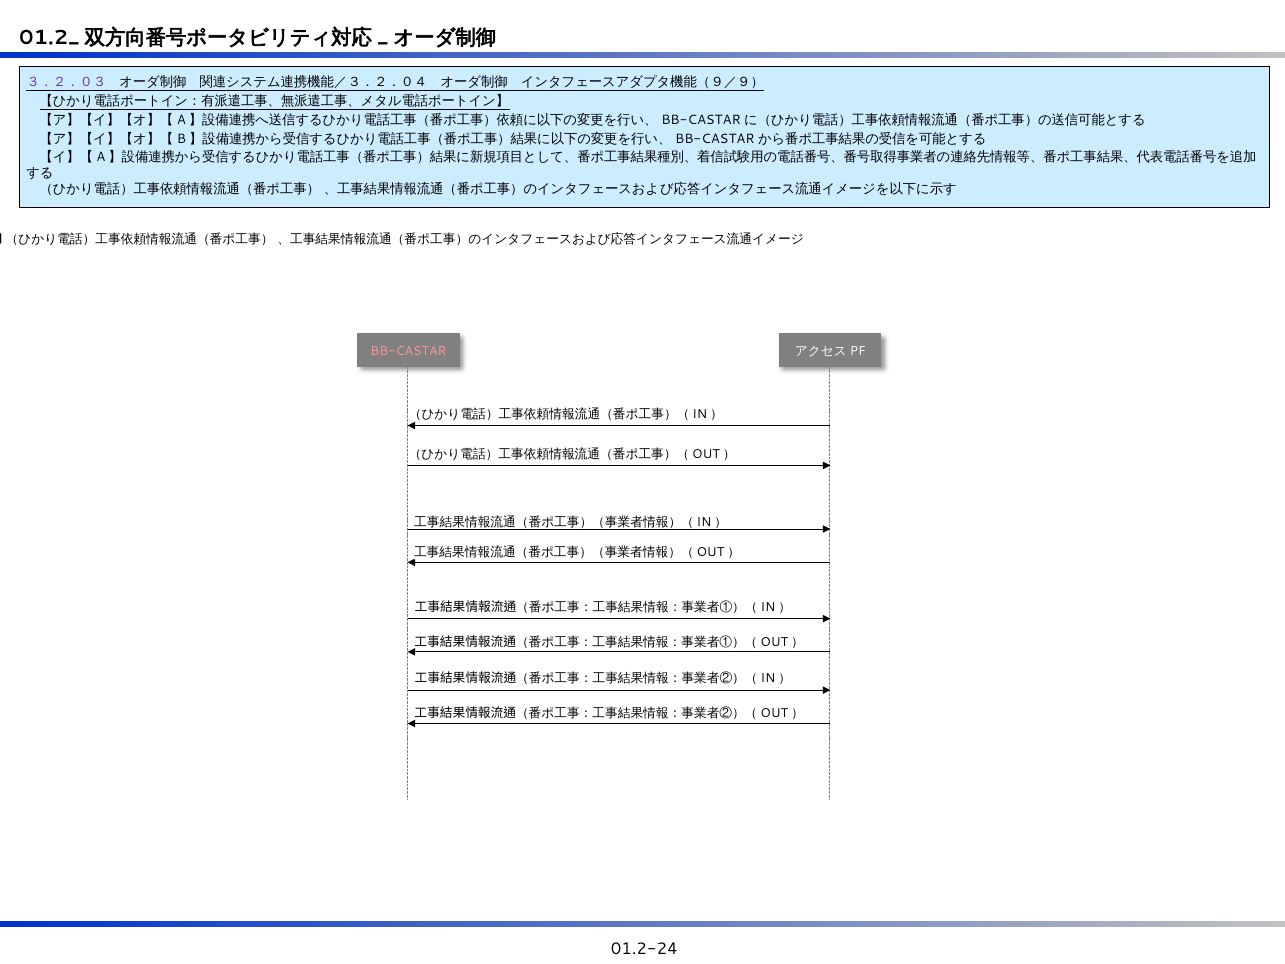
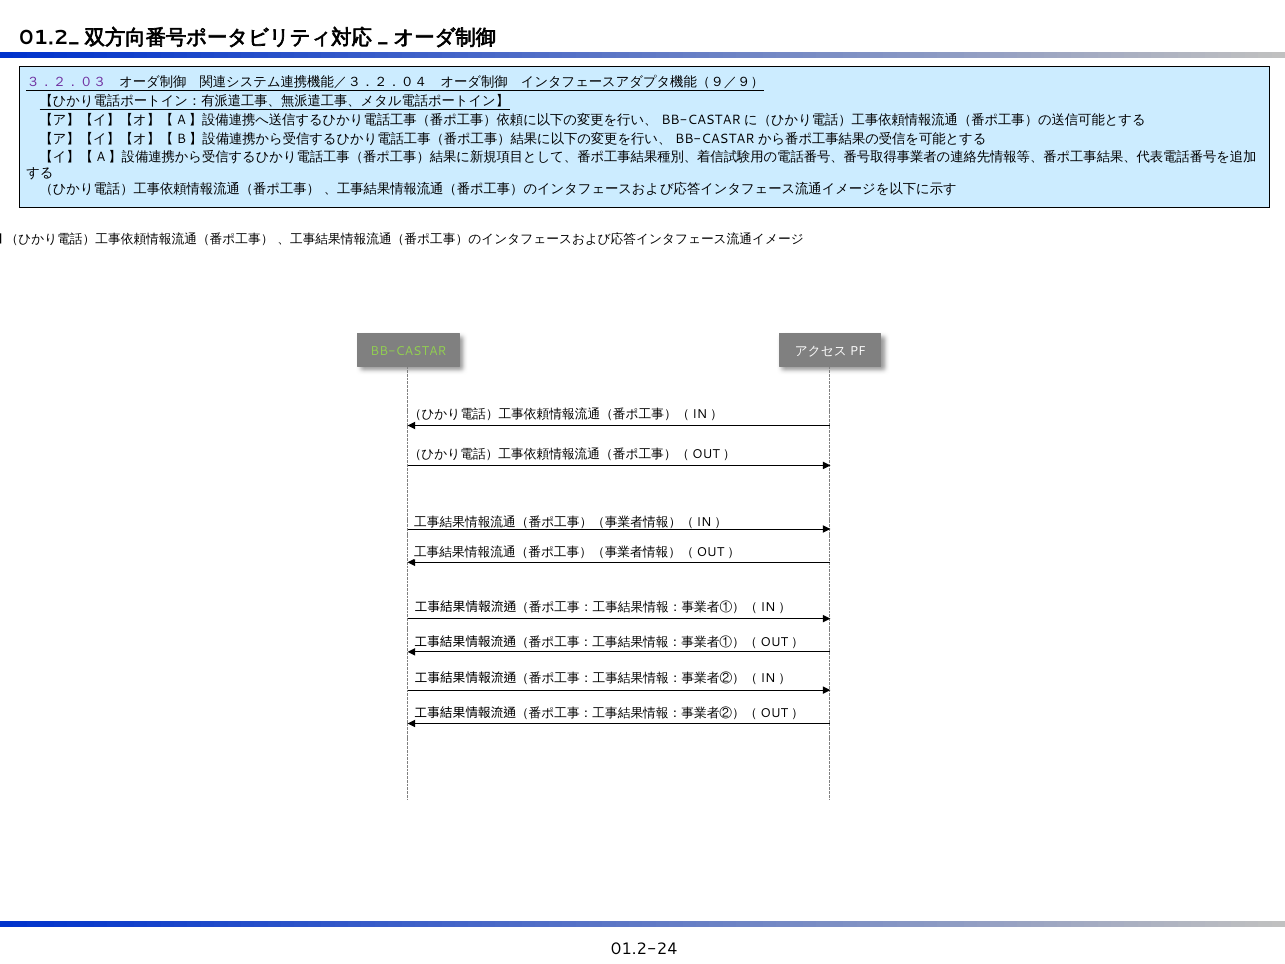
BB-CASTAR colour: pink -> light green (409, 351)
